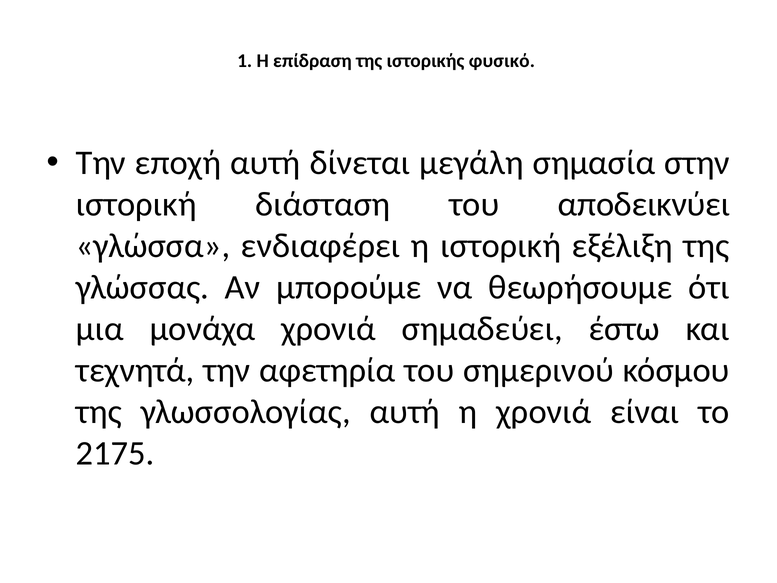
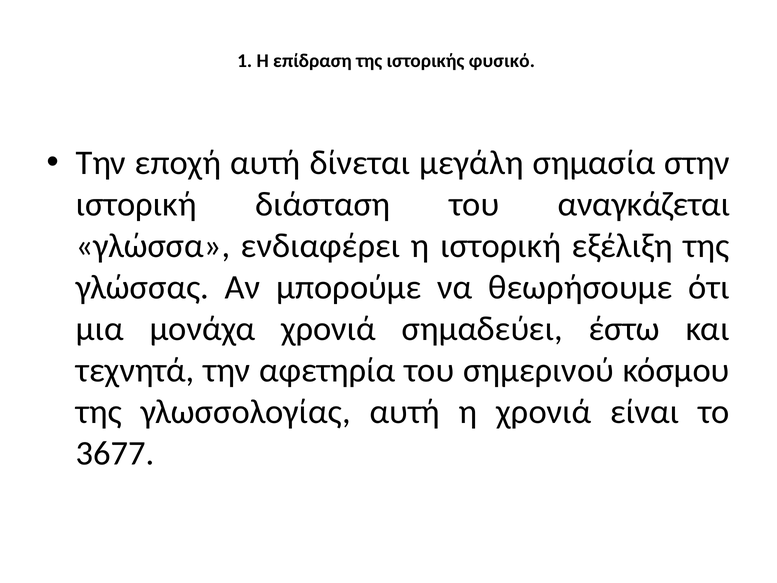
αποδεικνύει: αποδεικνύει -> αναγκάζεται (644, 204)
2175: 2175 -> 3677 (115, 453)
